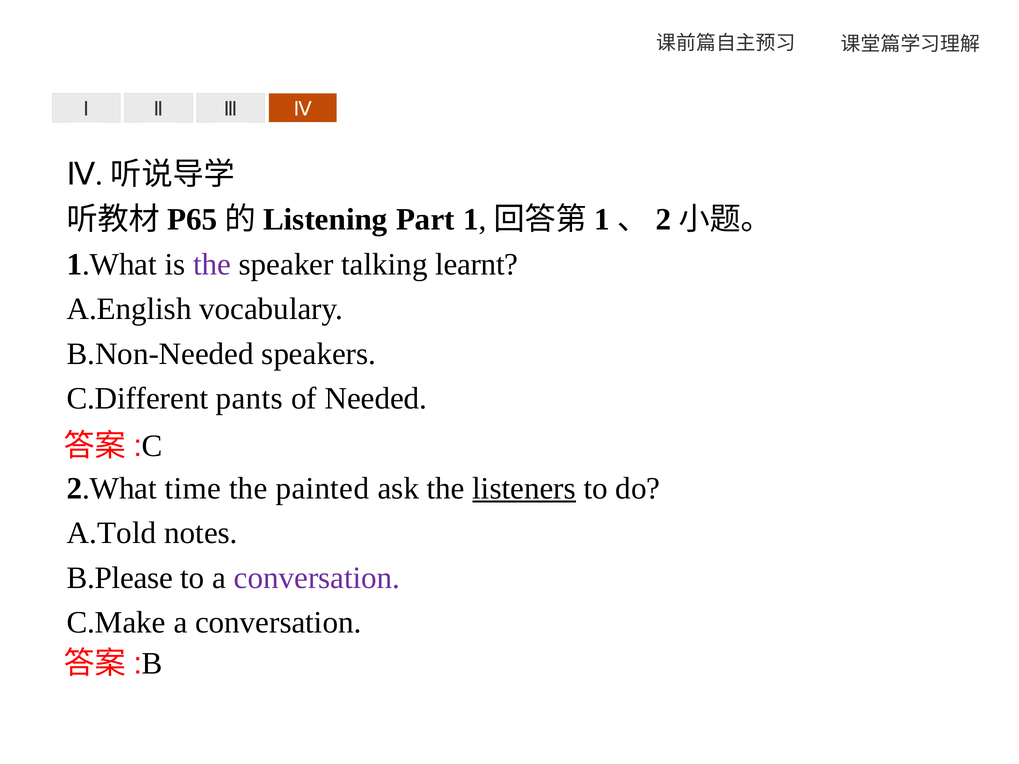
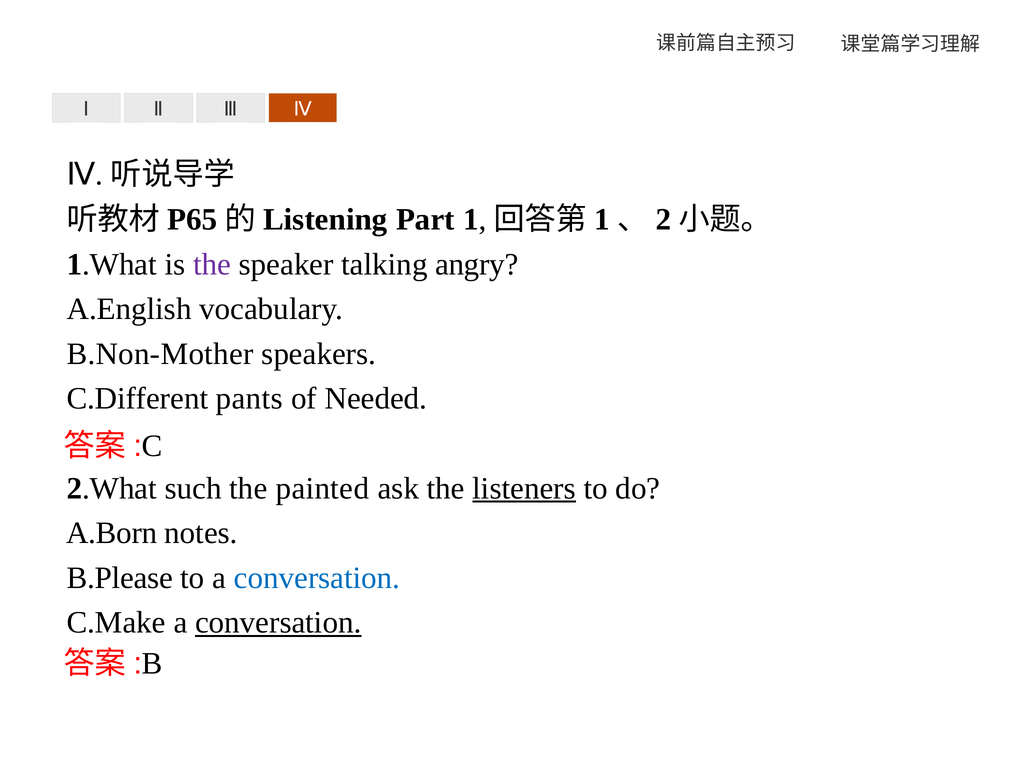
learnt: learnt -> angry (477, 264)
B.Non-Needed: B.Non-Needed -> B.Non-Mother (160, 354)
time: time -> such (193, 488)
A.Told: A.Told -> A.Born (112, 533)
conversation colour: purple -> blue (317, 578)
conversation underline: none -> present (278, 623)
